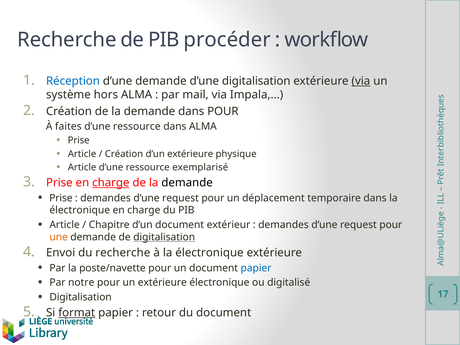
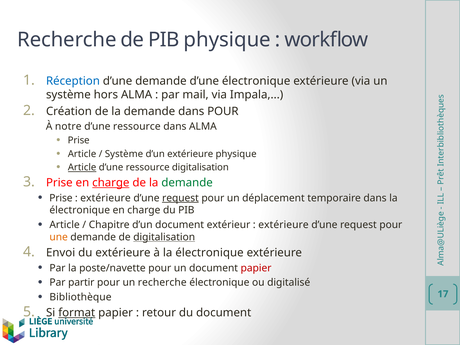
PIB procéder: procéder -> physique (227, 40)
d’une digitalisation: digitalisation -> électronique (256, 81)
via underline: present -> none (361, 81)
faites: faites -> notre (68, 126)
Création: Création -> Système (124, 154)
Article underline: none -> present (82, 167)
ressource exemplarisé: exemplarisé -> digitalisation (200, 167)
demande colour: black -> green (187, 183)
demandes: demandes -> extérieure (105, 198)
request underline: none -> present (180, 198)
demandes: demandes -> extérieure (283, 225)
du recherche: recherche -> extérieure (123, 253)
papier colour: blue -> red (256, 268)
notre: notre -> partir (81, 283)
un extérieure: extérieure -> recherche (162, 283)
Digitalisation: Digitalisation -> Bibliothèque (80, 297)
